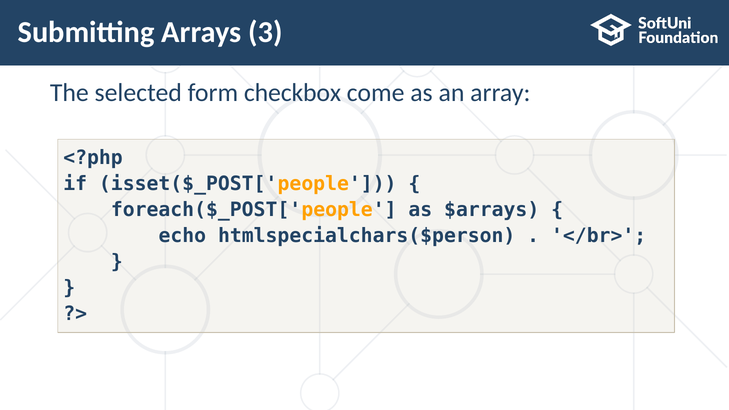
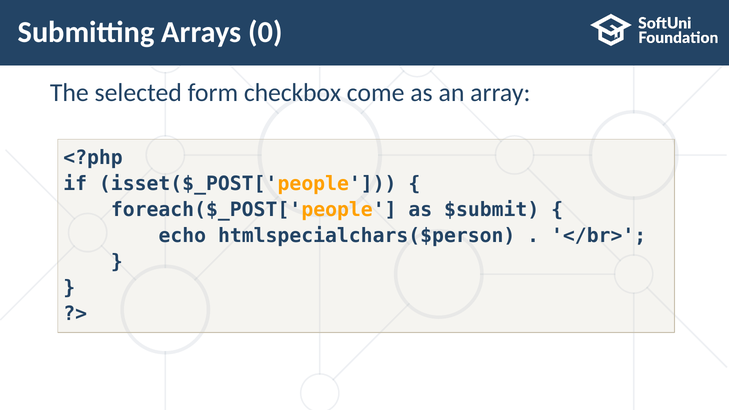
3: 3 -> 0 (265, 32)
$arrays: $arrays -> $submit (492, 210)
